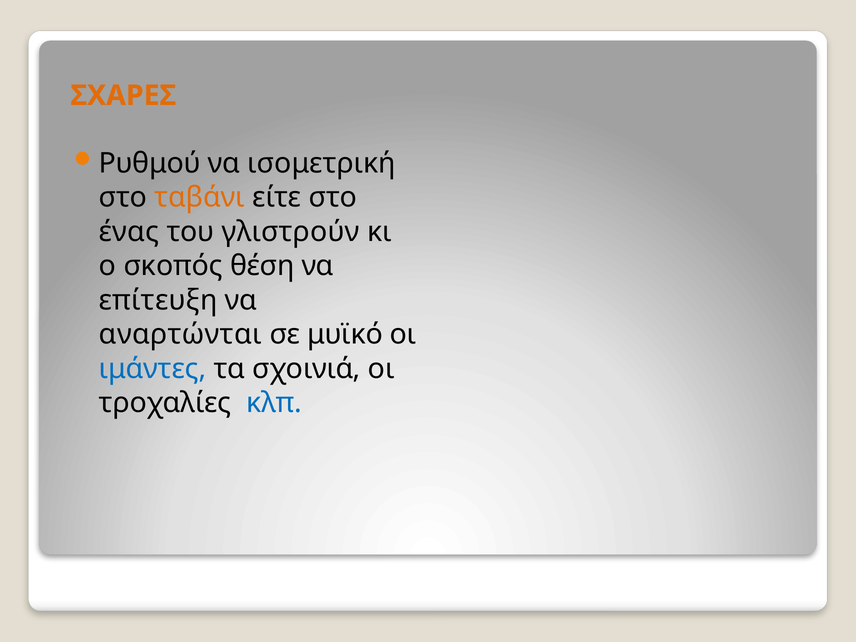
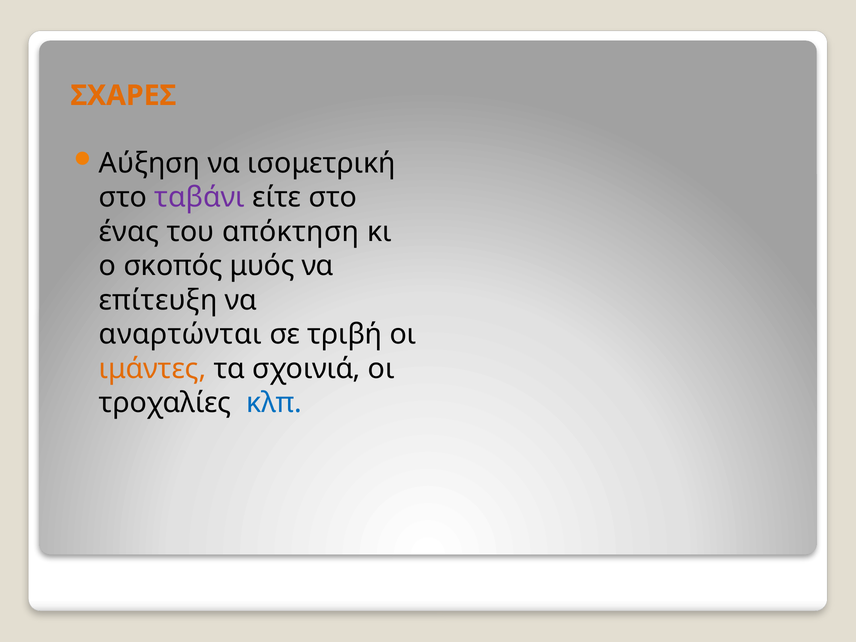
Ρυθμού: Ρυθμού -> Αύξηση (150, 163)
ταβάνι colour: orange -> purple (200, 197)
γλιστρούν: γλιστρούν -> απόκτηση (291, 232)
θέση: θέση -> μυός (262, 266)
μυϊκό: μυϊκό -> τριβή (345, 334)
ιμάντες colour: blue -> orange (153, 369)
